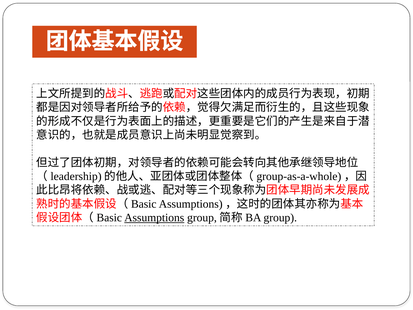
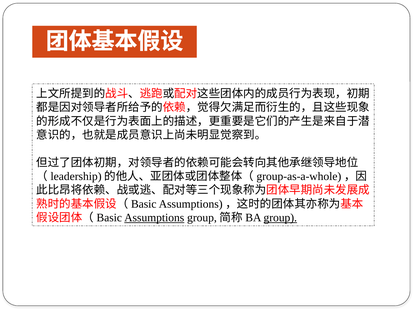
group underline: none -> present (280, 218)
